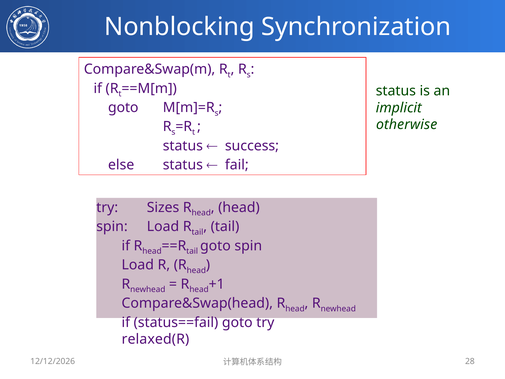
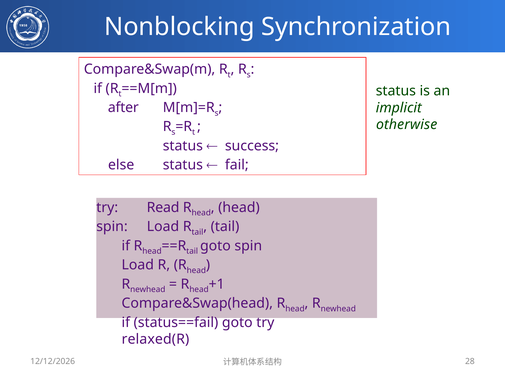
goto: goto -> after (123, 107)
Sizes: Sizes -> Read (163, 207)
